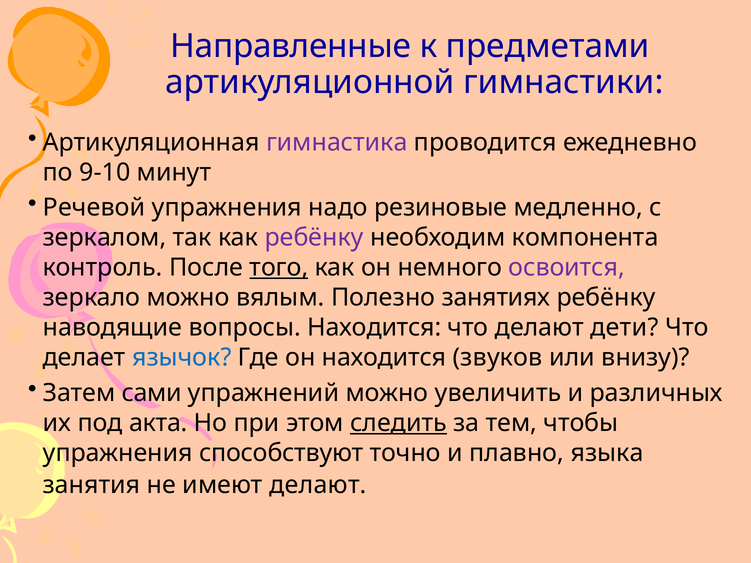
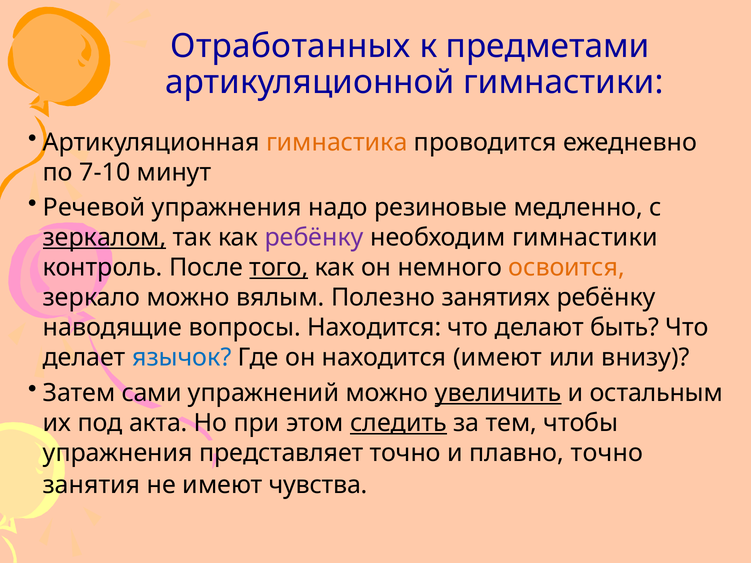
Направленные: Направленные -> Отработанных (290, 46)
гимнастика colour: purple -> orange (337, 142)
9-10: 9-10 -> 7-10 (105, 172)
зеркалом underline: none -> present (105, 238)
необходим компонента: компонента -> гимнастики (585, 238)
освоится colour: purple -> orange (567, 268)
дети: дети -> быть (625, 328)
находится звуков: звуков -> имеют (498, 358)
увеличить underline: none -> present (498, 393)
различных: различных -> остальным (656, 393)
способствуют: способствуют -> представляет (281, 453)
плавно языка: языка -> точно (607, 453)
имеют делают: делают -> чувства (318, 485)
